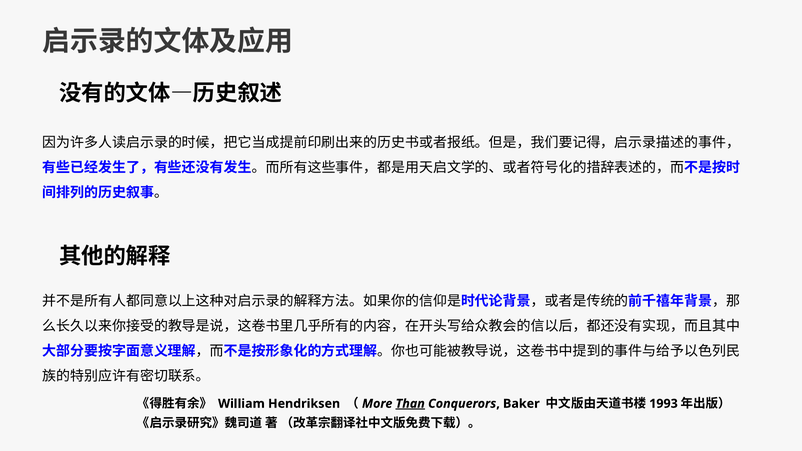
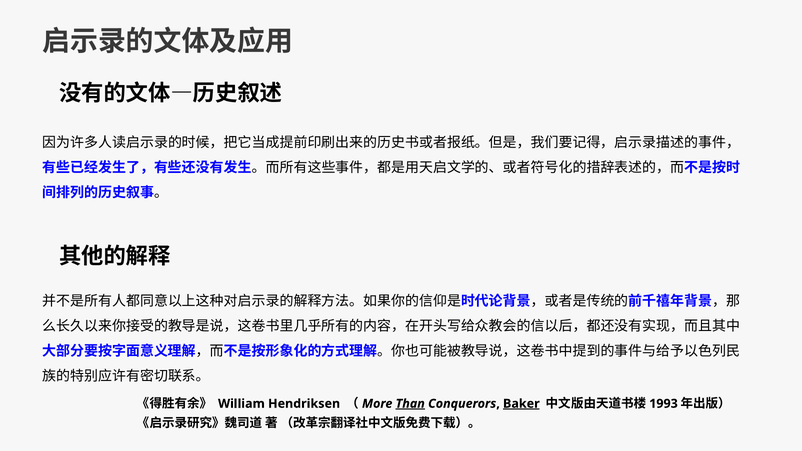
Baker underline: none -> present (521, 404)
